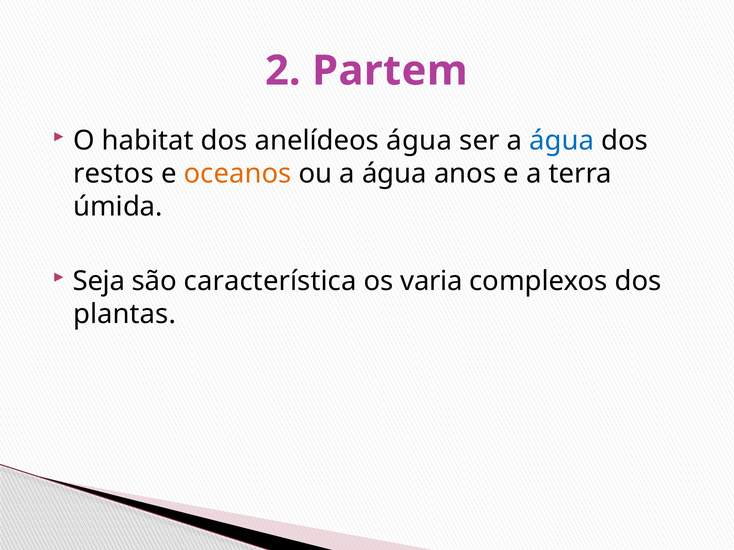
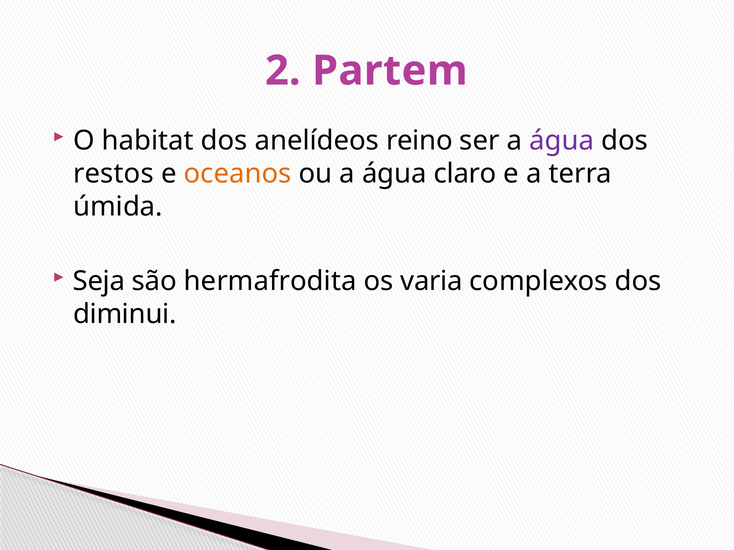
anelídeos água: água -> reino (419, 141)
água colour: blue -> purple (562, 141)
anos: anos -> claro (465, 174)
característica: característica -> hermafrodita (270, 281)
plantas: plantas -> diminui (125, 314)
